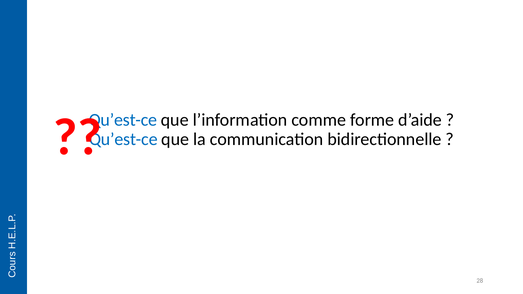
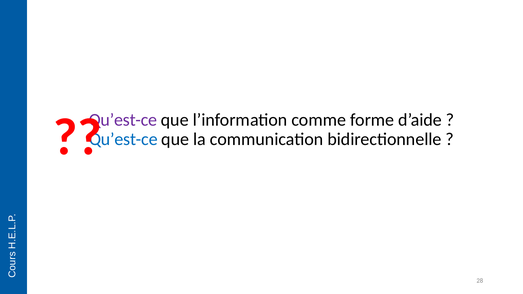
Qu’est-ce colour: blue -> purple (123, 120)
